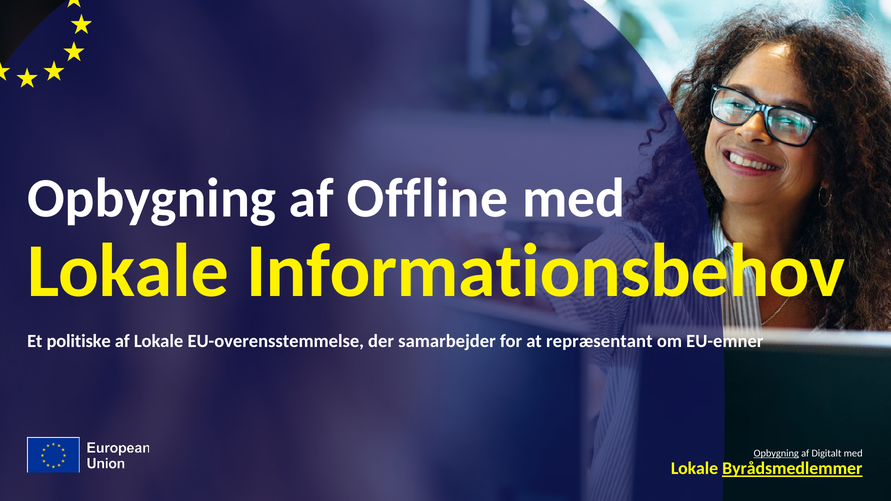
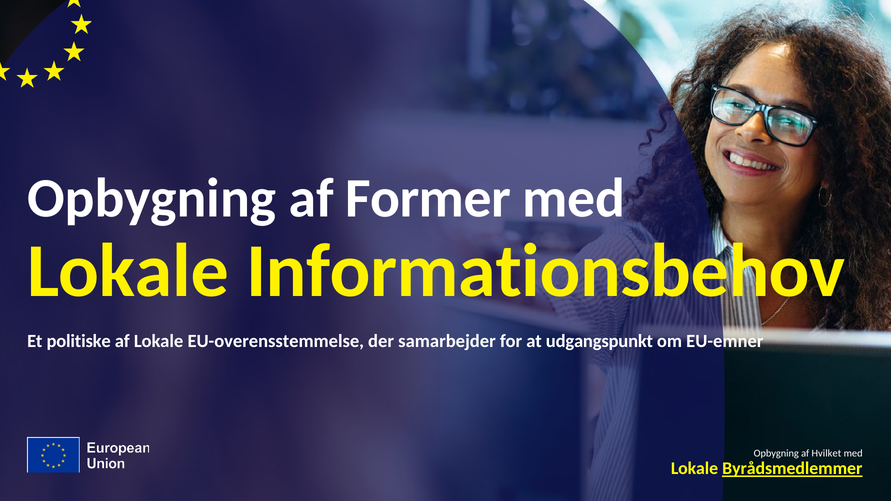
Offline: Offline -> Former (428, 199)
repræsentant: repræsentant -> udgangspunkt (599, 341)
Opbygning underline: present -> none (776, 454)
Digitalt: Digitalt -> Hvilket (826, 454)
